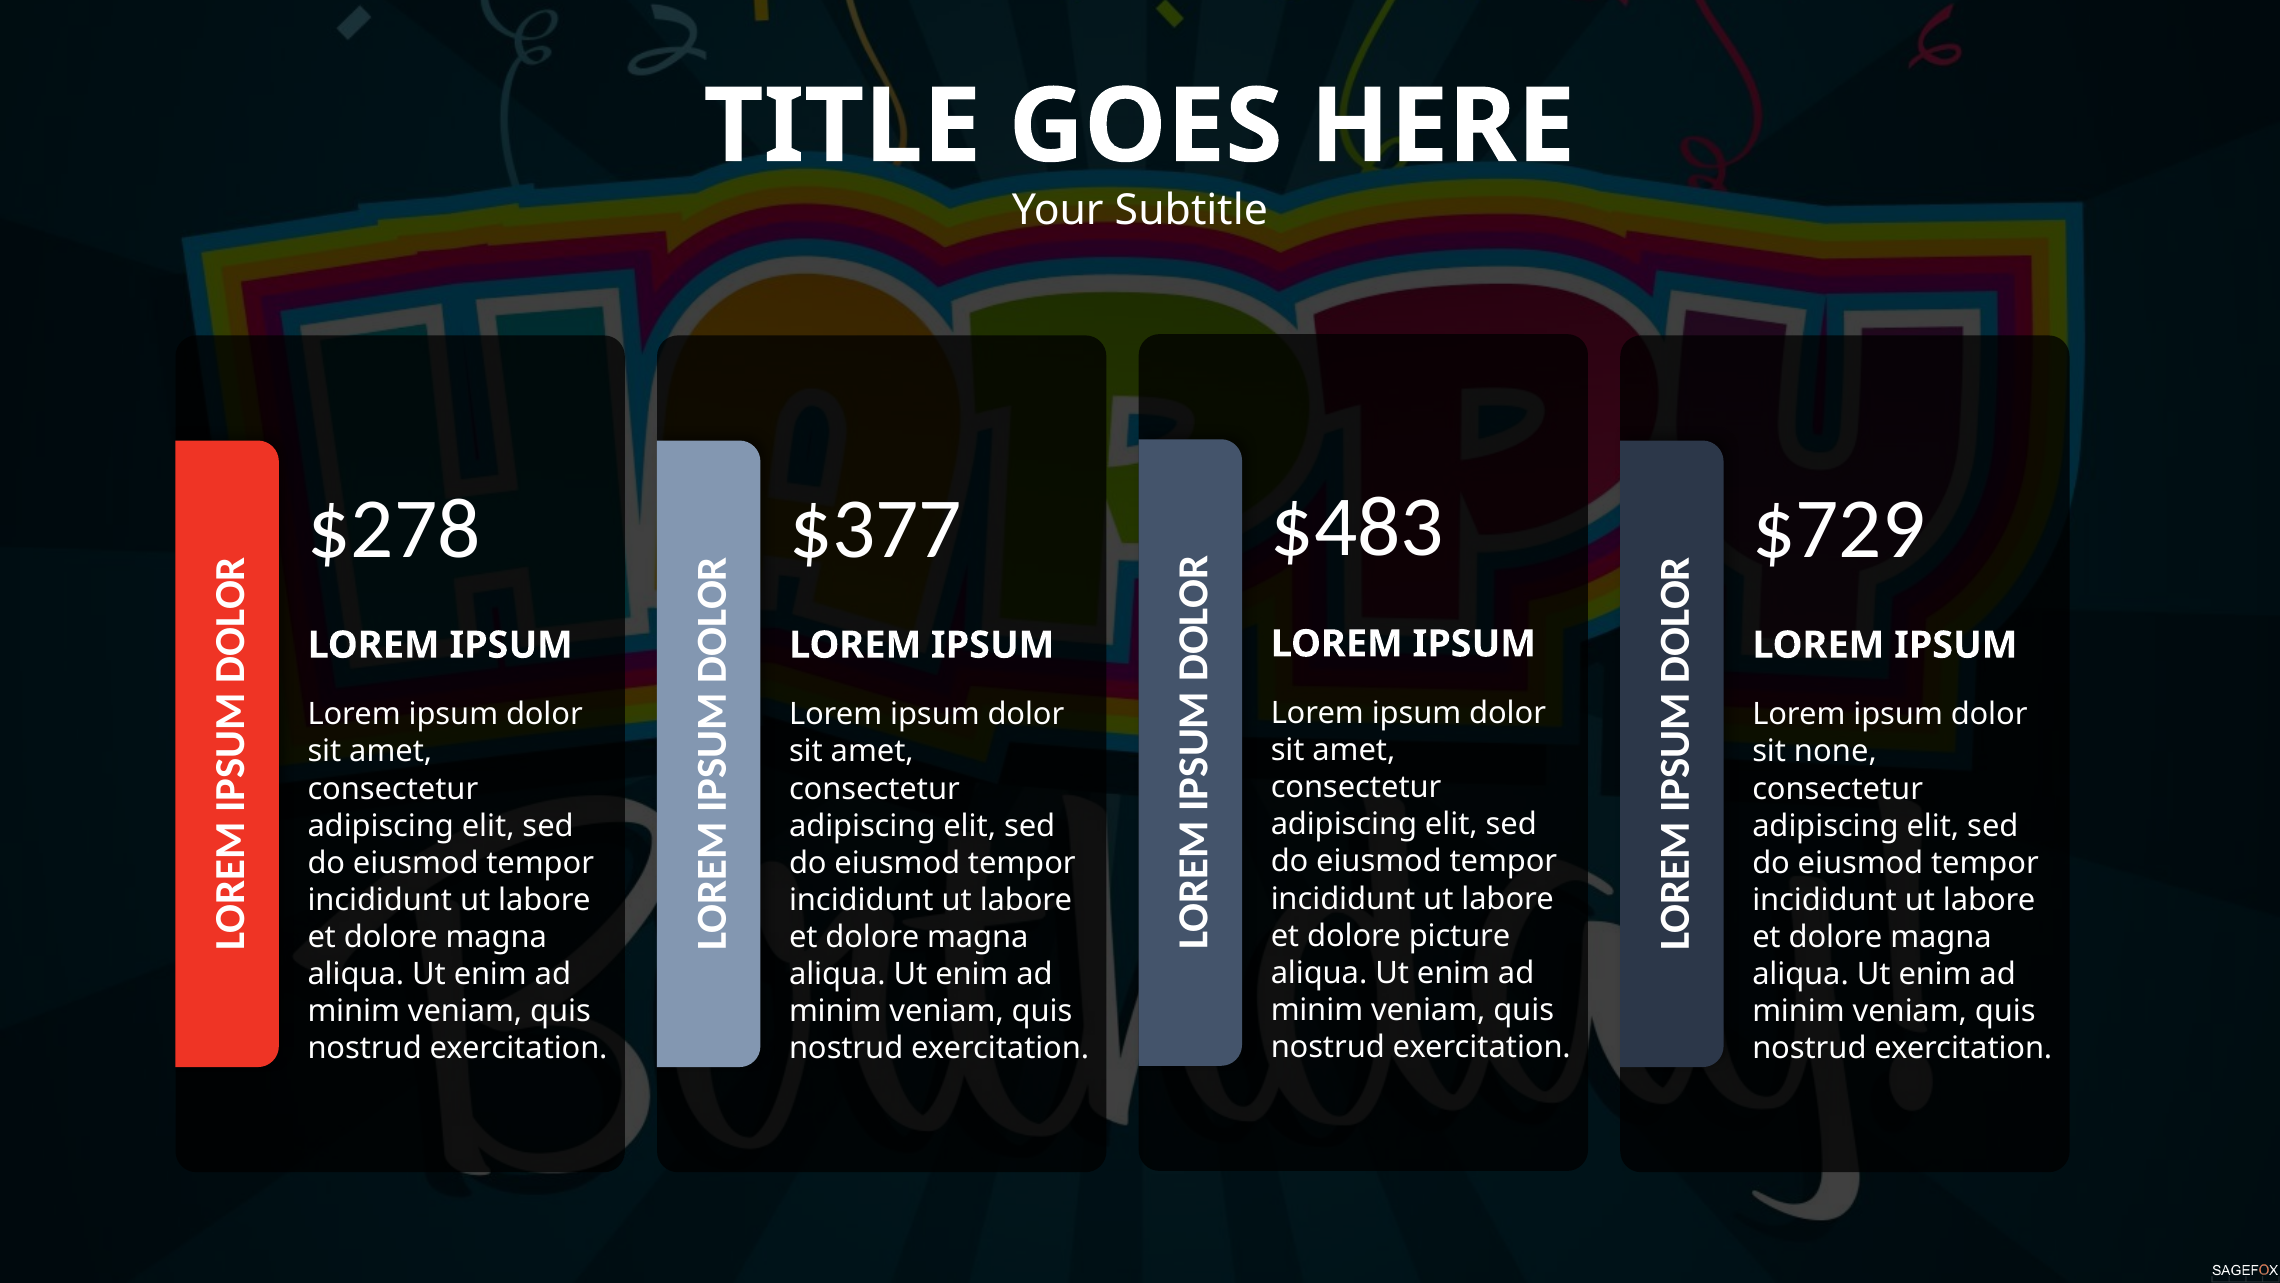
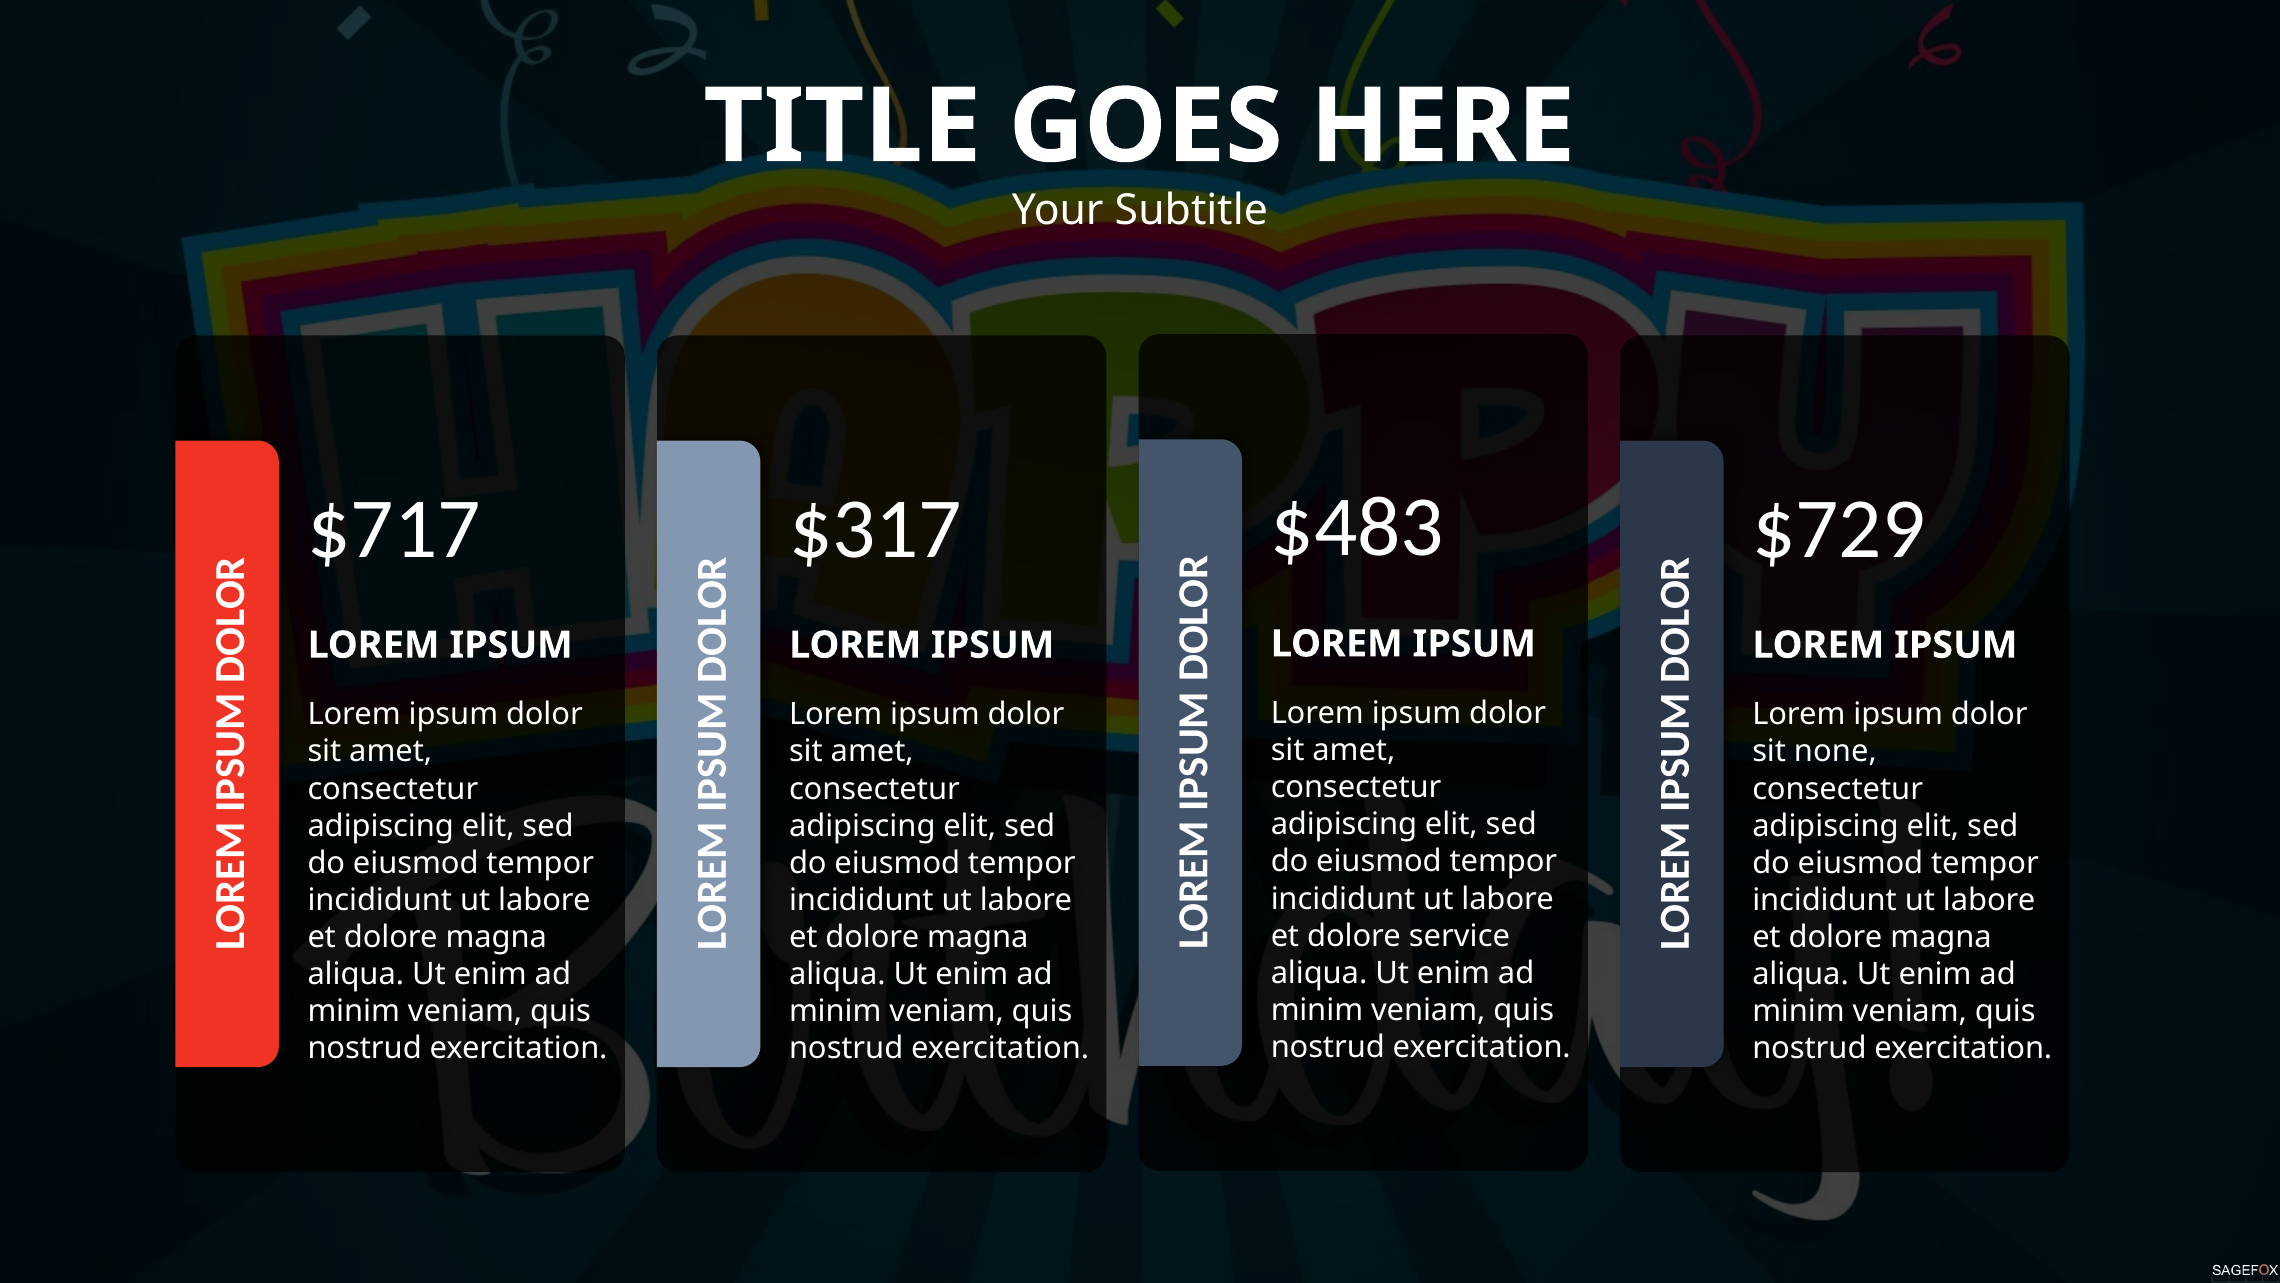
$278: $278 -> $717 (394, 529)
$377: $377 -> $317 (876, 529)
picture: picture -> service (1459, 936)
